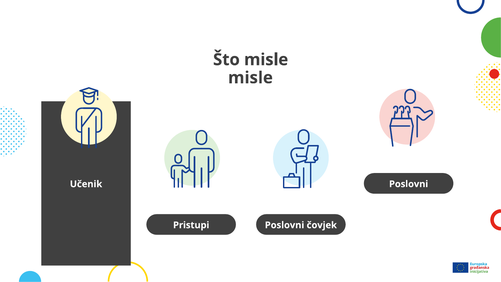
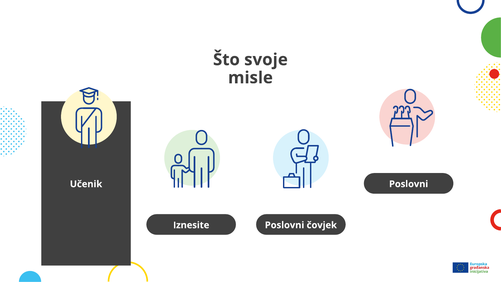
Što misle: misle -> svoje (266, 60)
Pristupi: Pristupi -> Iznesite (191, 225)
